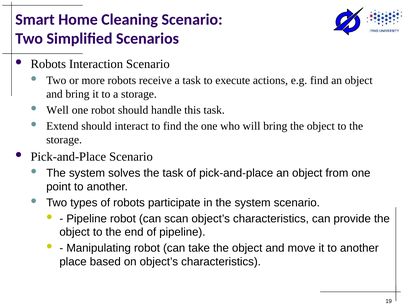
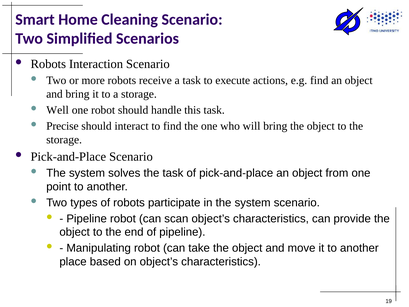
Extend: Extend -> Precise (62, 126)
